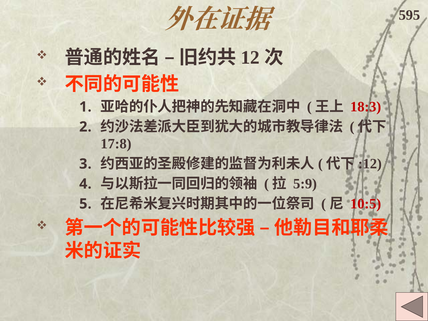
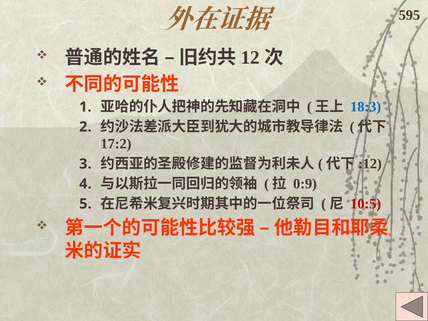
18:3 colour: red -> blue (366, 107)
17:8: 17:8 -> 17:2 (116, 144)
5:9: 5:9 -> 0:9 (305, 184)
